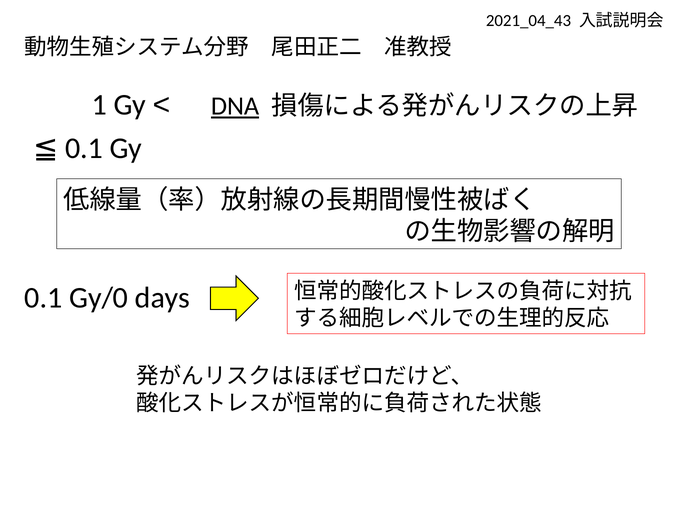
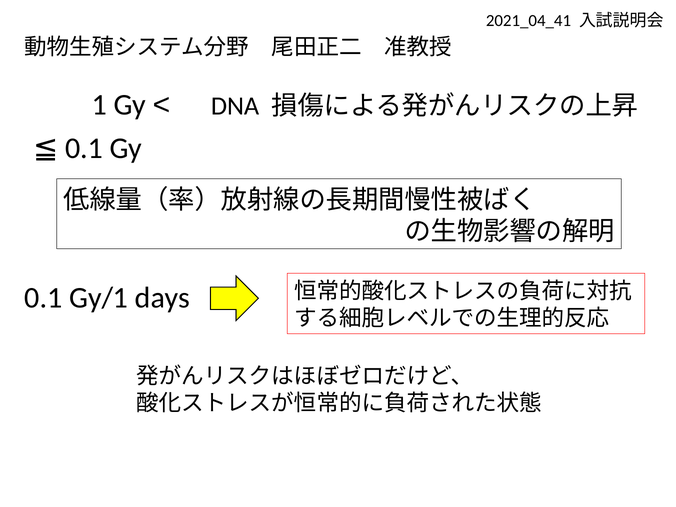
2021_04_43: 2021_04_43 -> 2021_04_41 (528, 21)
DNA underline: present -> none (235, 106)
Gy/0: Gy/0 -> Gy/1 (99, 298)
